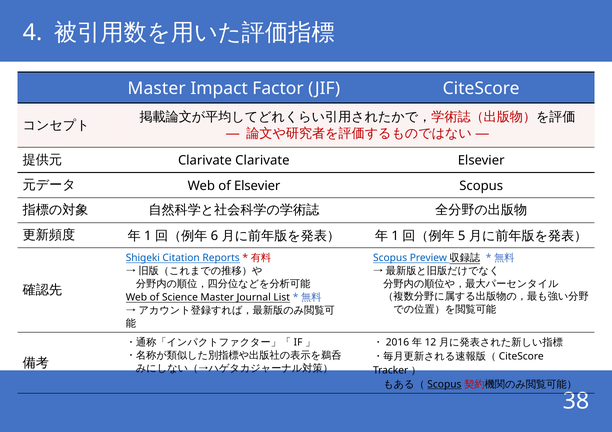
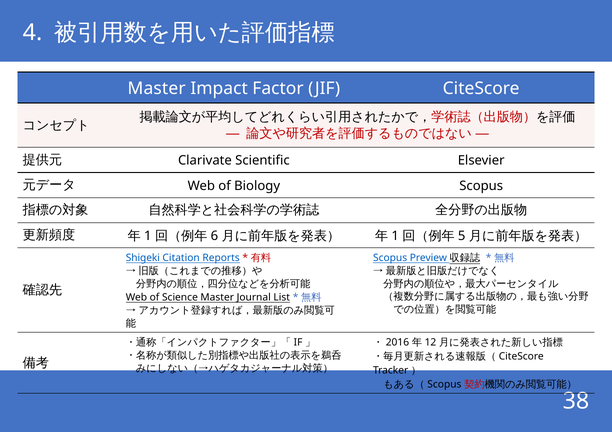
Clarivate Clarivate: Clarivate -> Scientific (262, 161)
of Elsevier: Elsevier -> Biology (257, 186)
Scopus underline: present -> none (444, 385)
